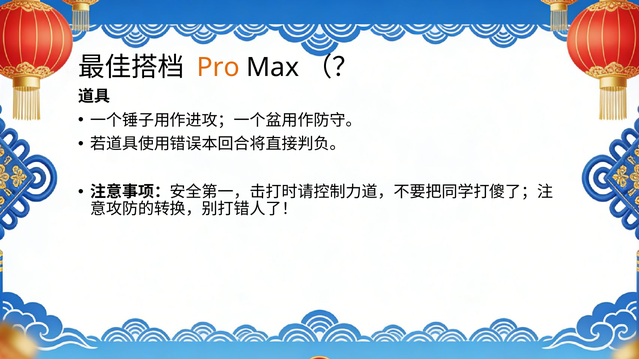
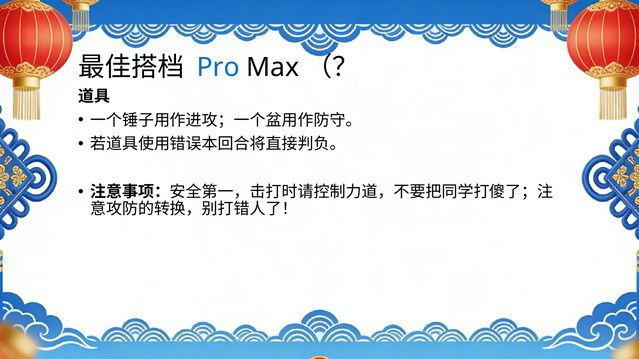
Pro colour: orange -> blue (218, 68)
